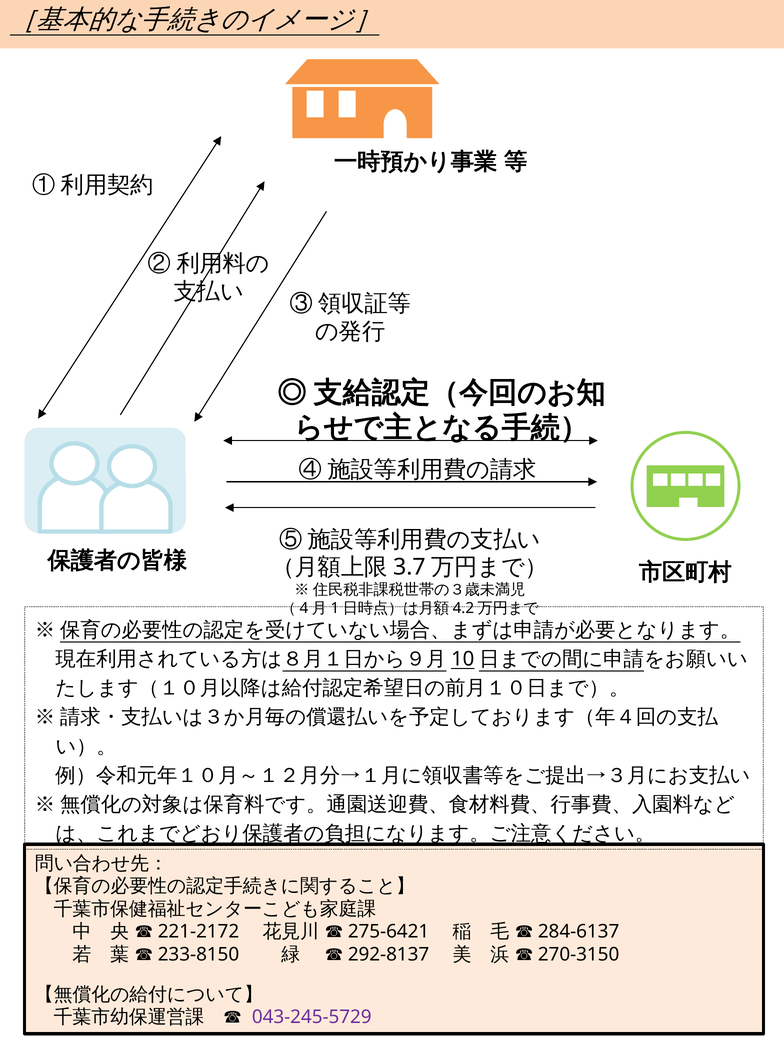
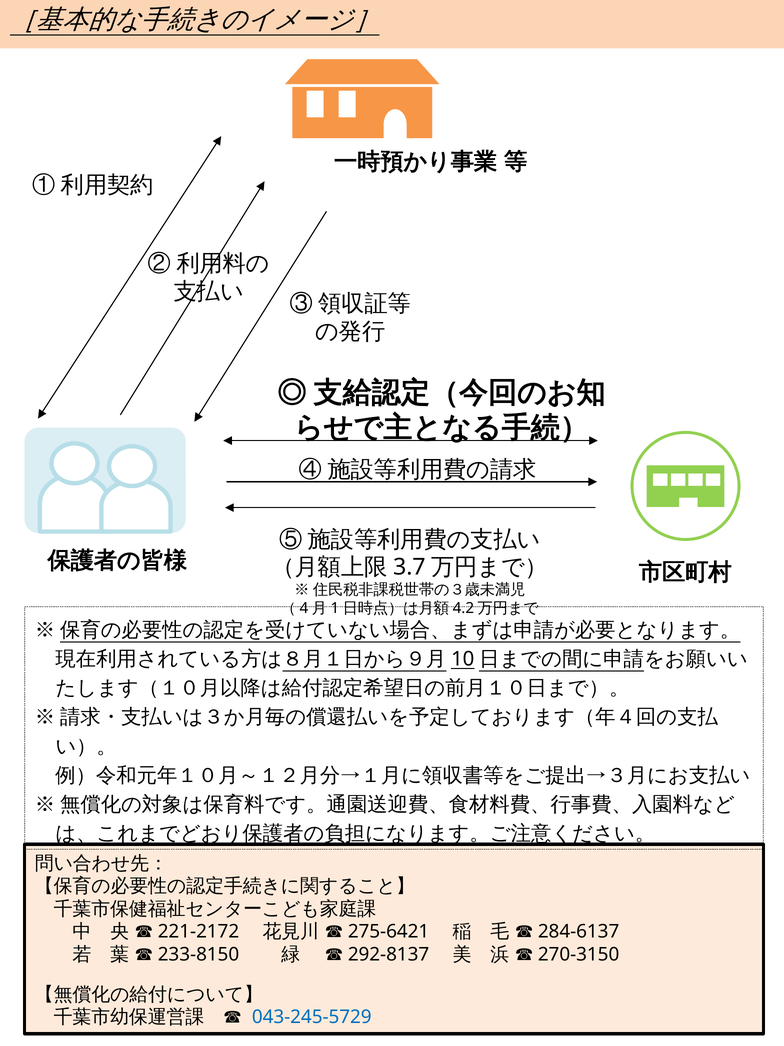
043‐245‐5729 colour: purple -> blue (312, 1016)
